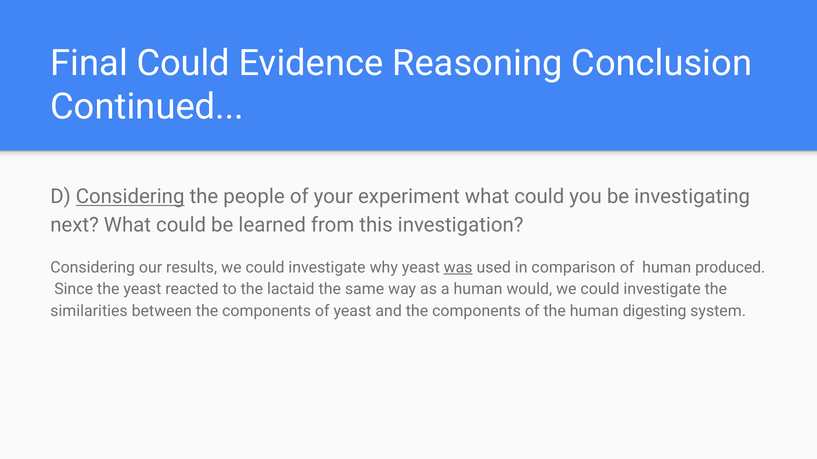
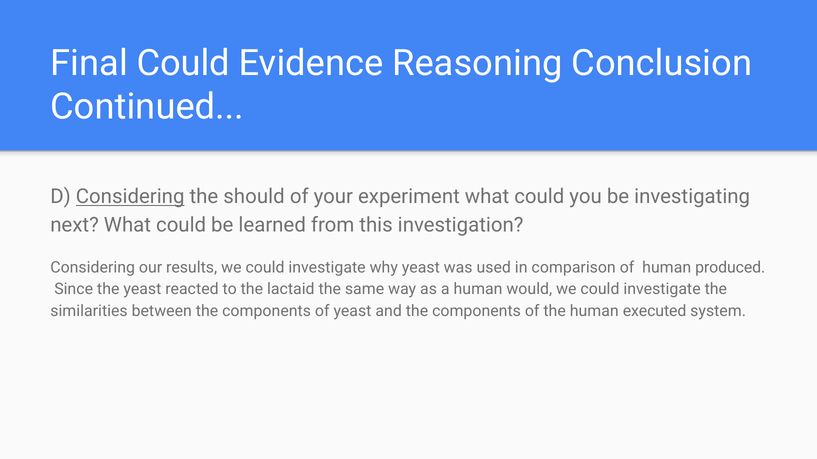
people: people -> should (254, 197)
was underline: present -> none (458, 268)
digesting: digesting -> executed (655, 311)
